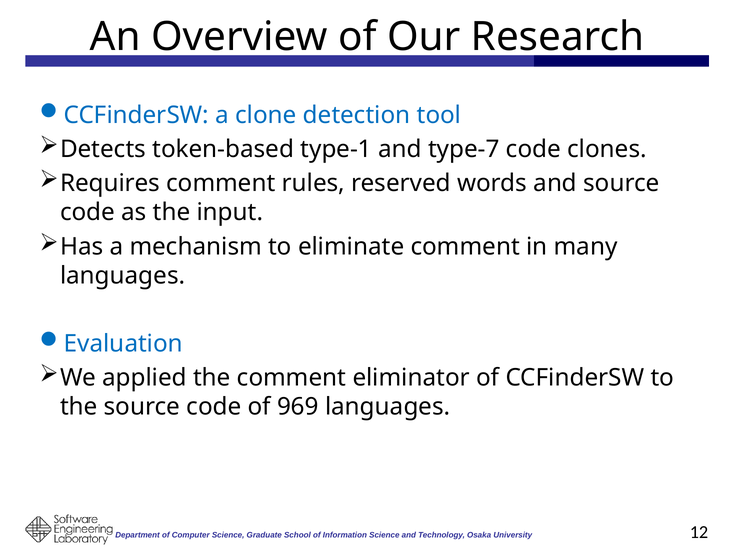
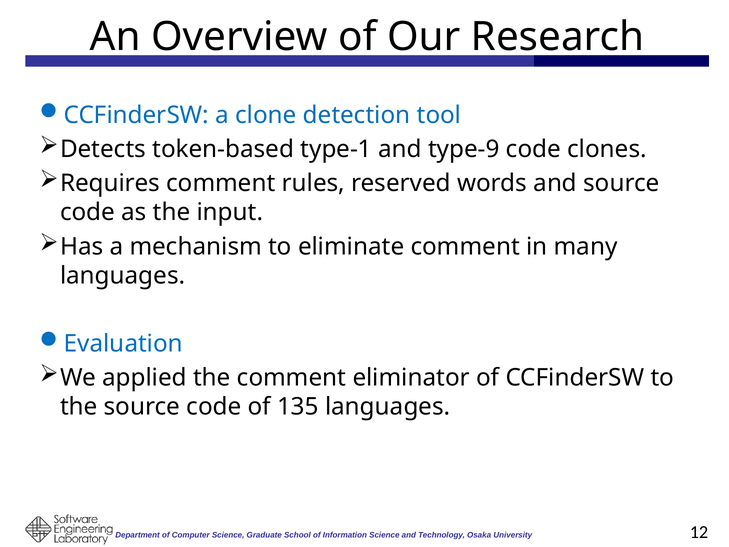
type-7: type-7 -> type-9 (464, 149)
969: 969 -> 135 (298, 407)
